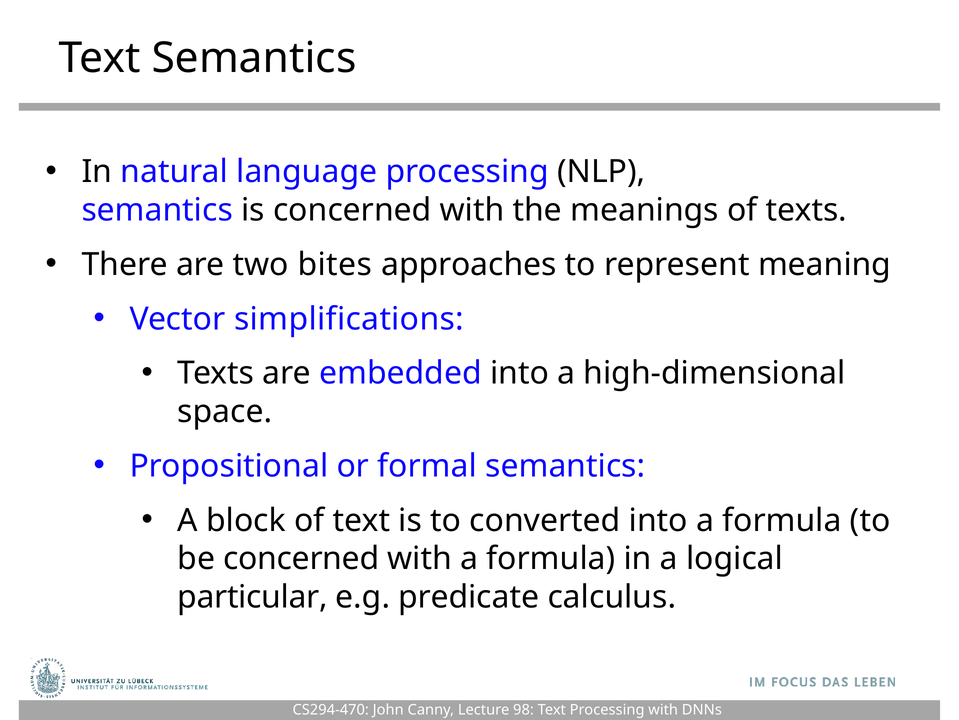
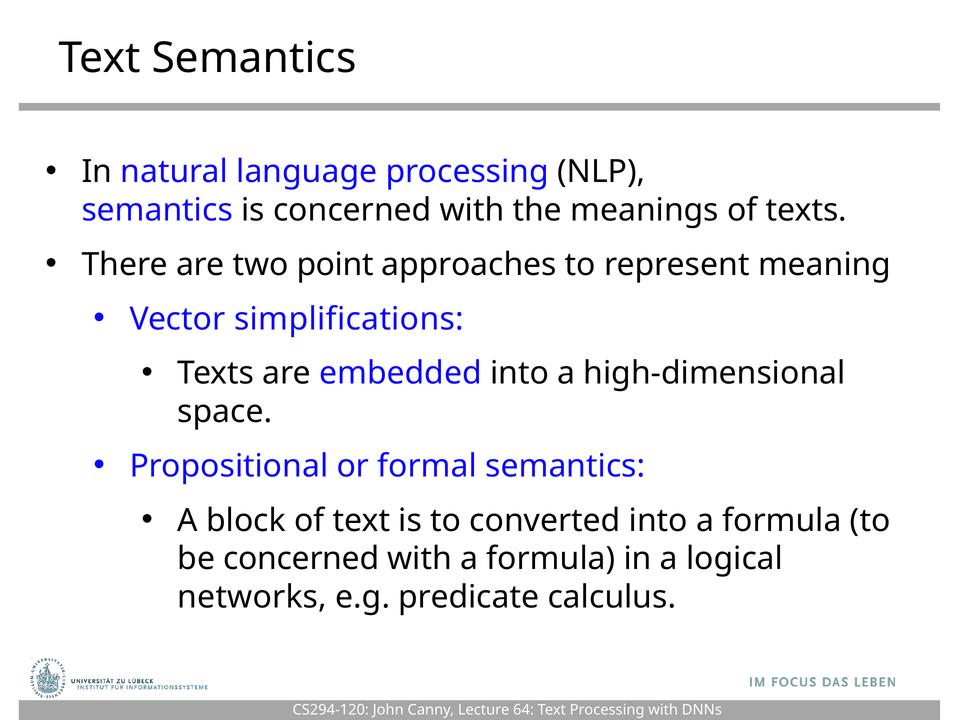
bites: bites -> point (335, 264)
particular: particular -> networks (252, 597)
CS294-470: CS294-470 -> CS294-120 (331, 709)
98: 98 -> 64 (523, 709)
